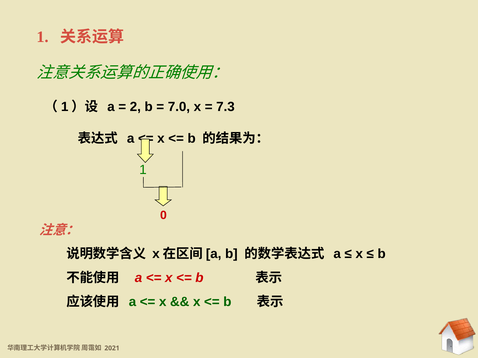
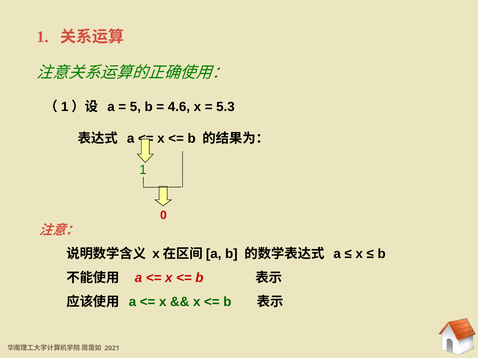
2: 2 -> 5 (135, 107)
7.0: 7.0 -> 4.6 (179, 107)
7.3: 7.3 -> 5.3 (225, 107)
